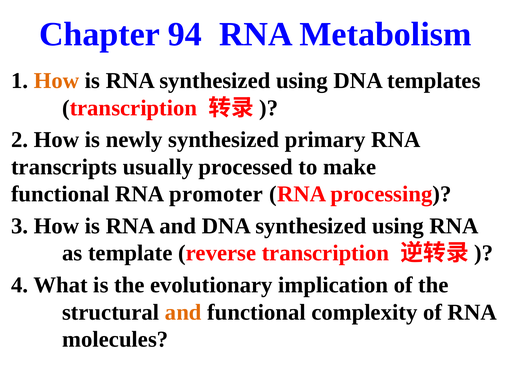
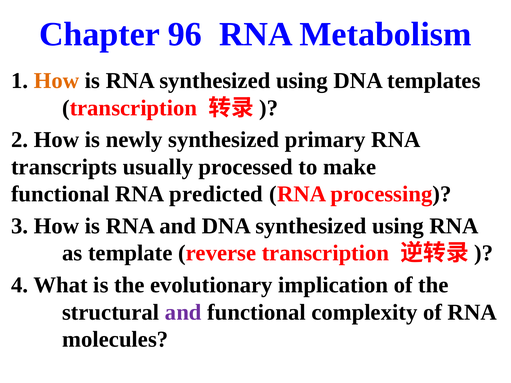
94: 94 -> 96 (185, 34)
promoter: promoter -> predicted (216, 194)
and colour: orange -> purple (183, 312)
